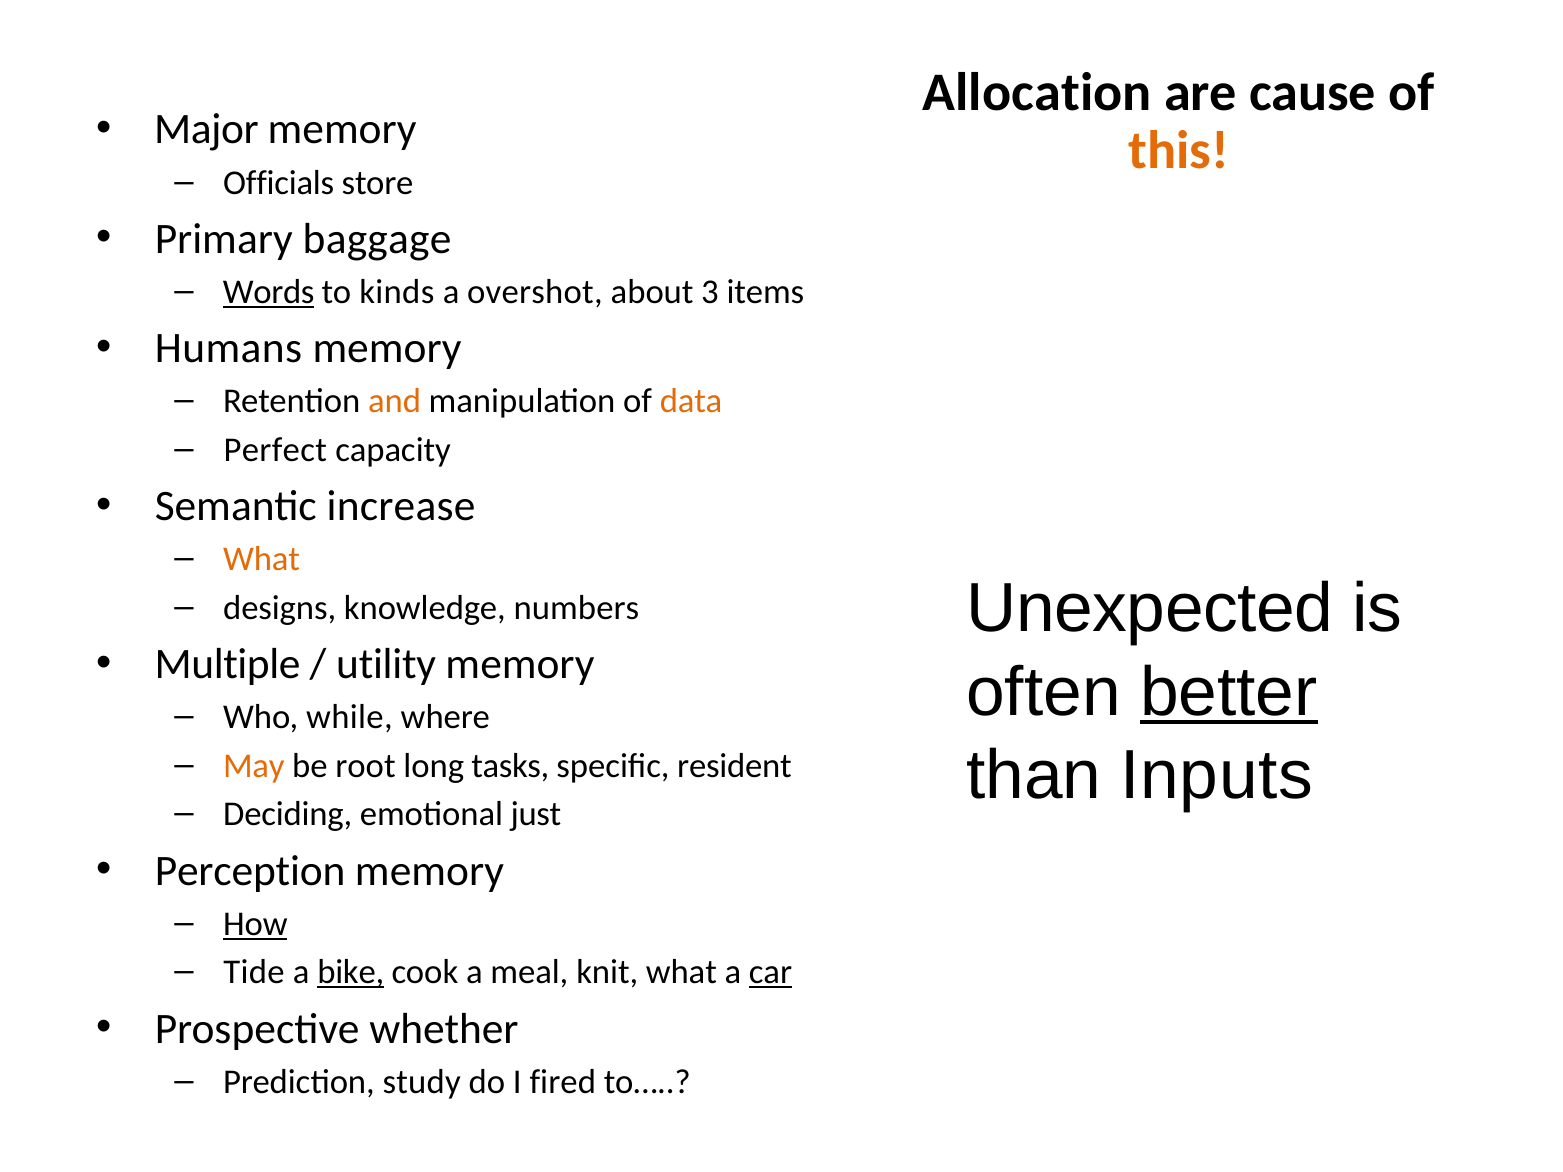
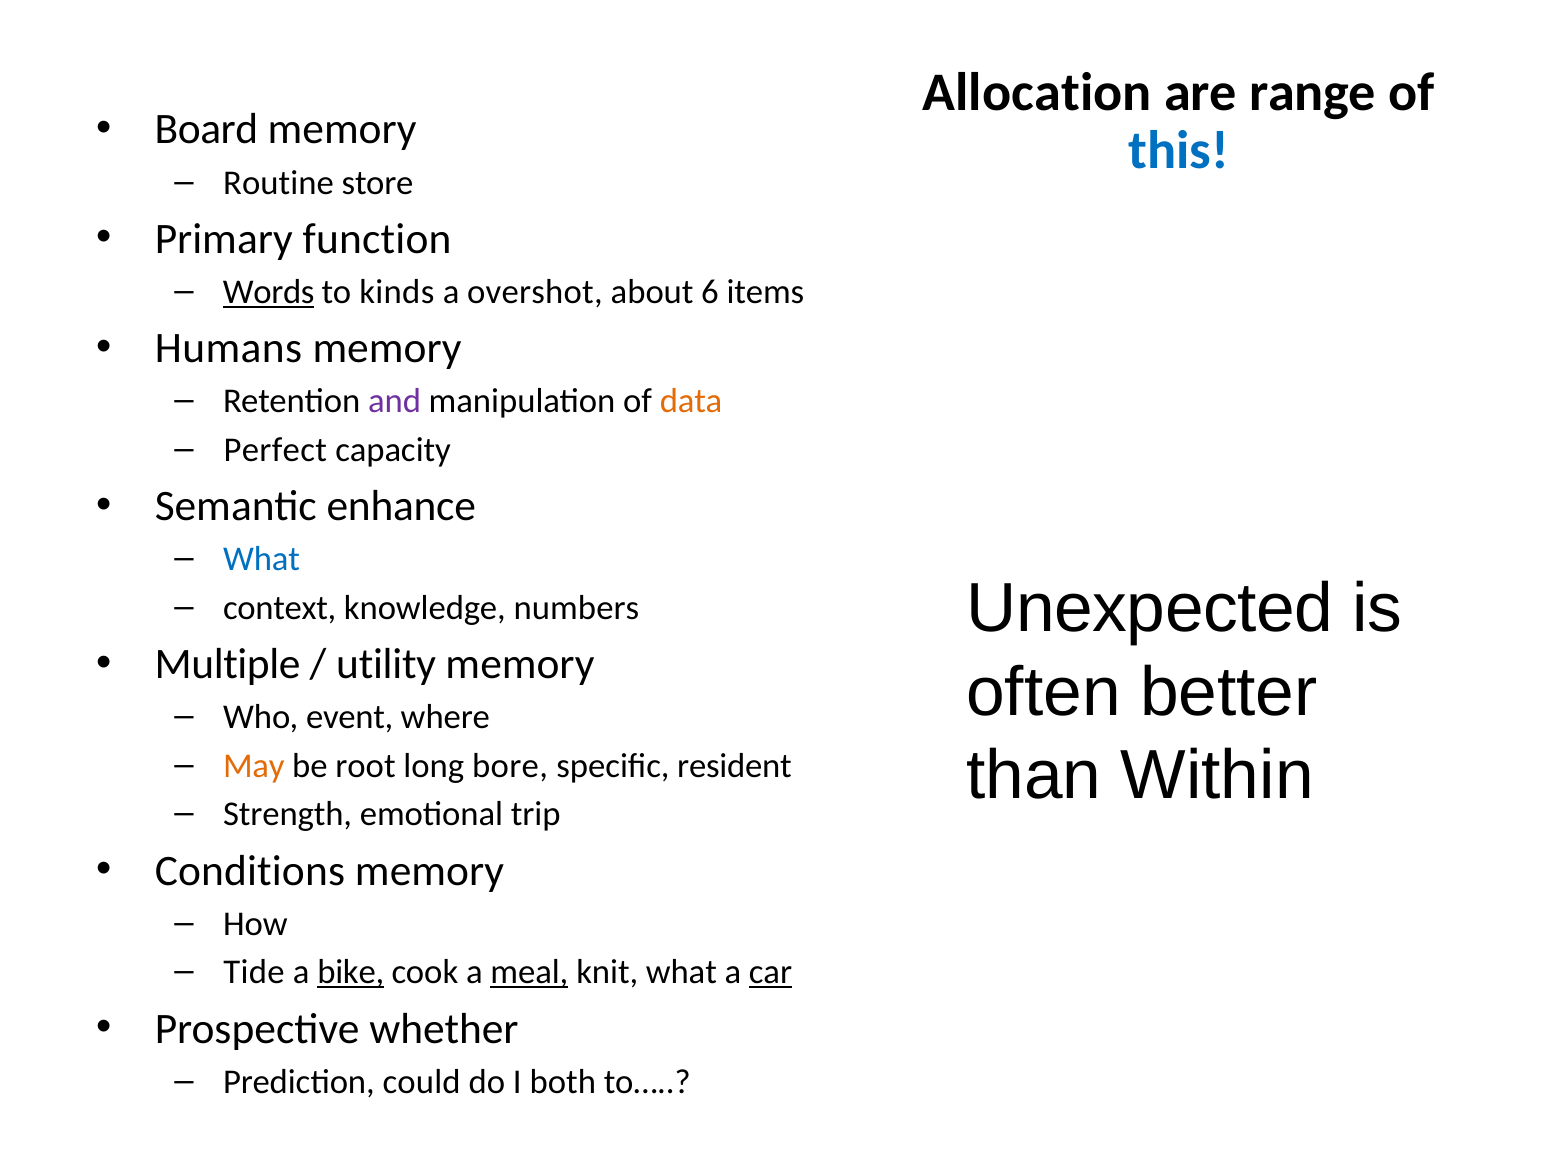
cause: cause -> range (1313, 92)
Major: Major -> Board (206, 129)
this colour: orange -> blue (1179, 151)
Officials: Officials -> Routine (279, 183)
baggage: baggage -> function (377, 239)
3: 3 -> 6 (710, 292)
and colour: orange -> purple (395, 401)
increase: increase -> enhance (401, 506)
What colour: orange -> blue (262, 559)
designs: designs -> context (280, 608)
better underline: present -> none (1229, 692)
while: while -> event (350, 717)
Inputs: Inputs -> Within (1217, 776)
tasks: tasks -> bore (510, 766)
Deciding: Deciding -> Strength (288, 815)
just: just -> trip (536, 815)
Perception: Perception -> Conditions (250, 871)
How underline: present -> none (255, 924)
meal underline: none -> present (529, 973)
study: study -> could (422, 1082)
fired: fired -> both (563, 1082)
